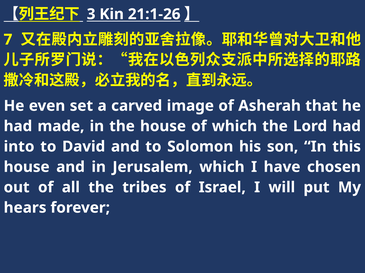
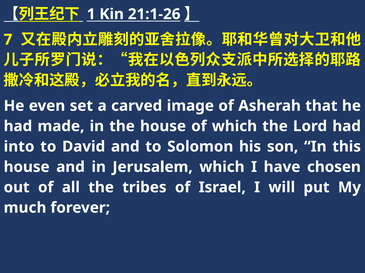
3: 3 -> 1 (91, 14)
hears: hears -> much (25, 208)
